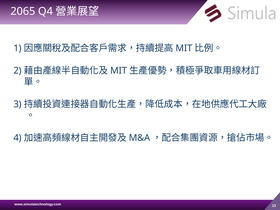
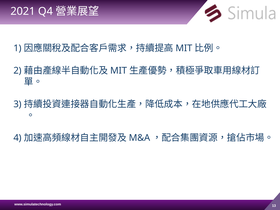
2065: 2065 -> 2021 (23, 11)
